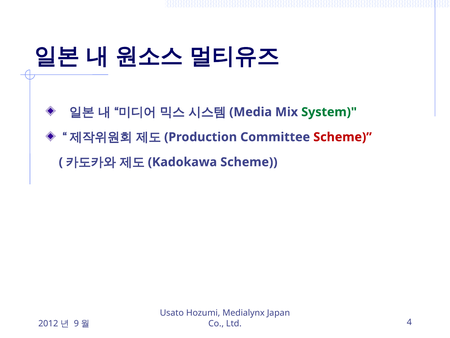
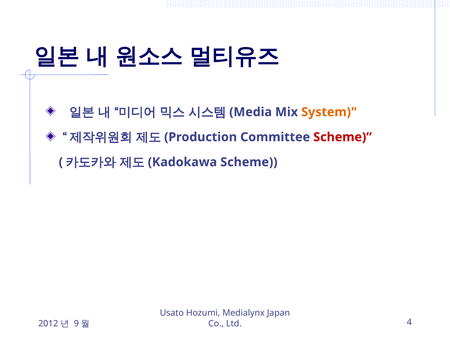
System colour: green -> orange (329, 112)
